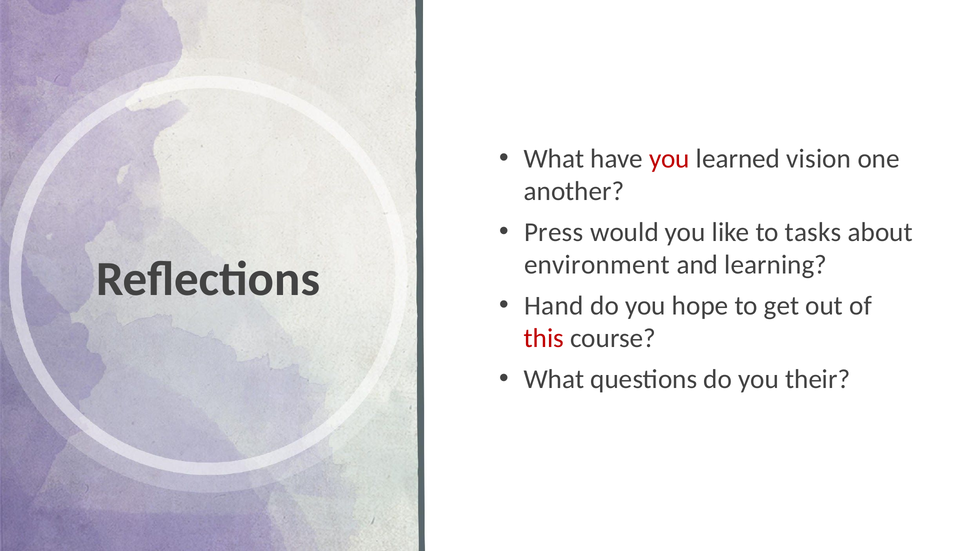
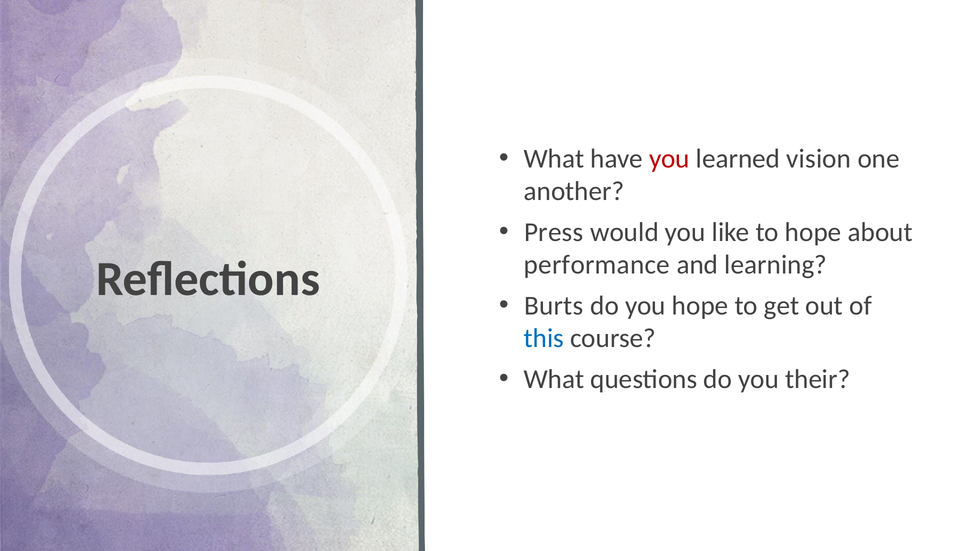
to tasks: tasks -> hope (813, 232)
environment: environment -> performance (597, 265)
Hand: Hand -> Burts (554, 306)
this colour: red -> blue (544, 338)
